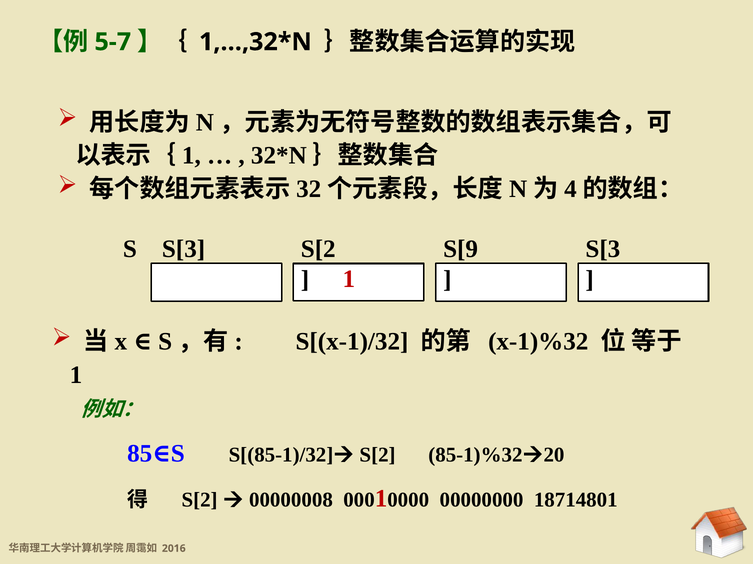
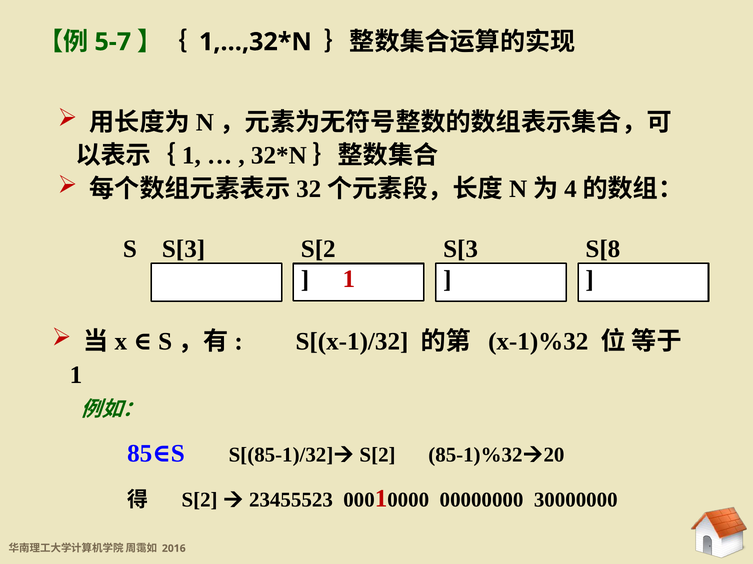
S[9: S[9 -> S[3 (461, 250)
S[3: S[3 -> S[8 (603, 250)
00000008: 00000008 -> 23455523 (291, 500)
18714801: 18714801 -> 30000000 (576, 500)
